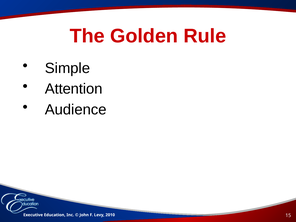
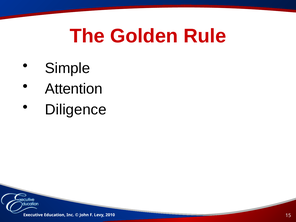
Audience: Audience -> Diligence (76, 110)
